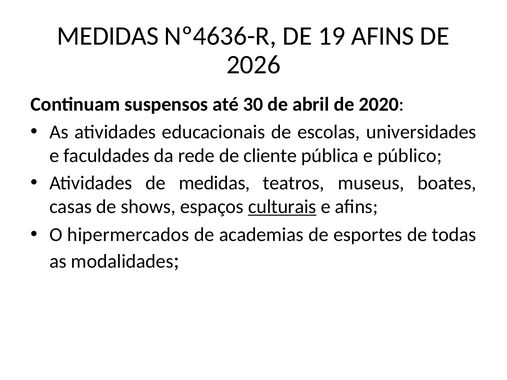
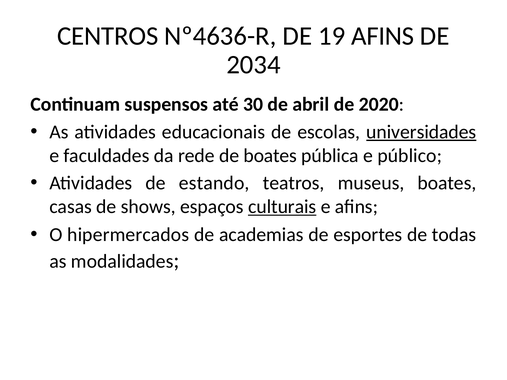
MEDIDAS: MEDIDAS -> CENTROS (108, 36)
2026: 2026 -> 2034 (253, 65)
universidades underline: none -> present (421, 132)
de cliente: cliente -> boates (270, 156)
de medidas: medidas -> estando (214, 183)
